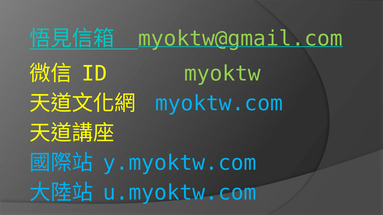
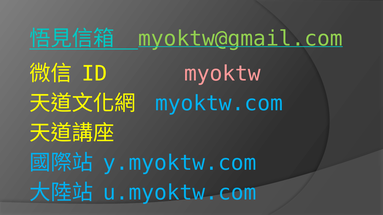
myoktw colour: light green -> pink (222, 74)
